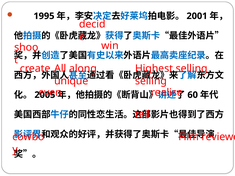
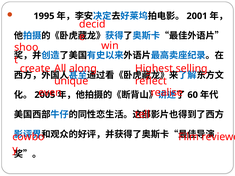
selling: selling -> reflect (151, 81)
